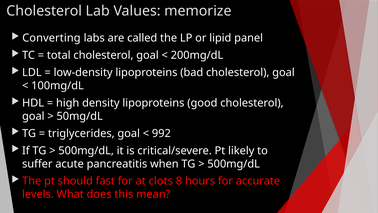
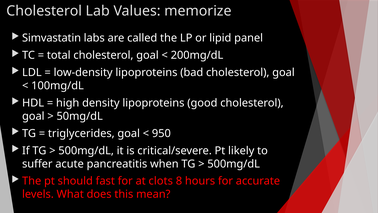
Converting: Converting -> Simvastatin (52, 38)
992: 992 -> 950 (161, 133)
